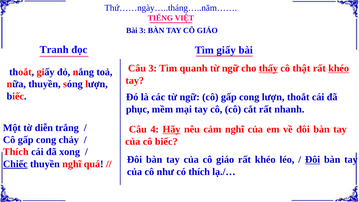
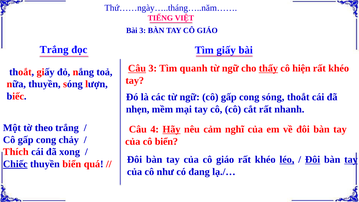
Tranh: Tranh -> Trắng (54, 50)
Câu underline: none -> present (137, 68)
thật: thật -> hiện (301, 68)
khéo underline: present -> none (339, 68)
cong lượn: lượn -> sóng (273, 97)
phục: phục -> nhẹn (138, 109)
diễn: diễn -> theo (44, 127)
cô biếc: biếc -> biển (166, 141)
thuyền nghĩ: nghĩ -> biển (72, 164)
léo underline: none -> present (287, 159)
tay underline: none -> present (351, 159)
có thích: thích -> đang (199, 172)
